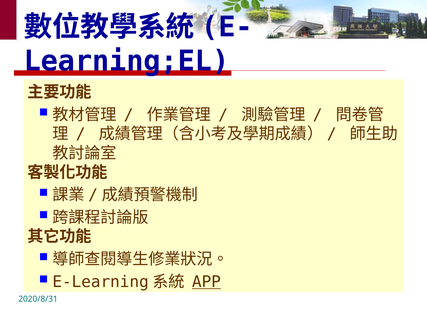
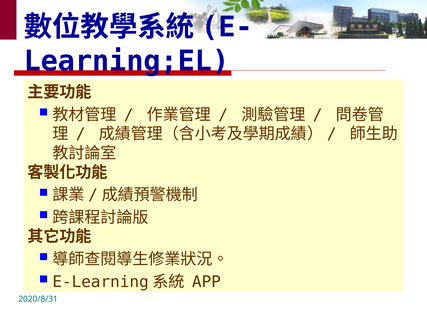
APP underline: present -> none (206, 282)
